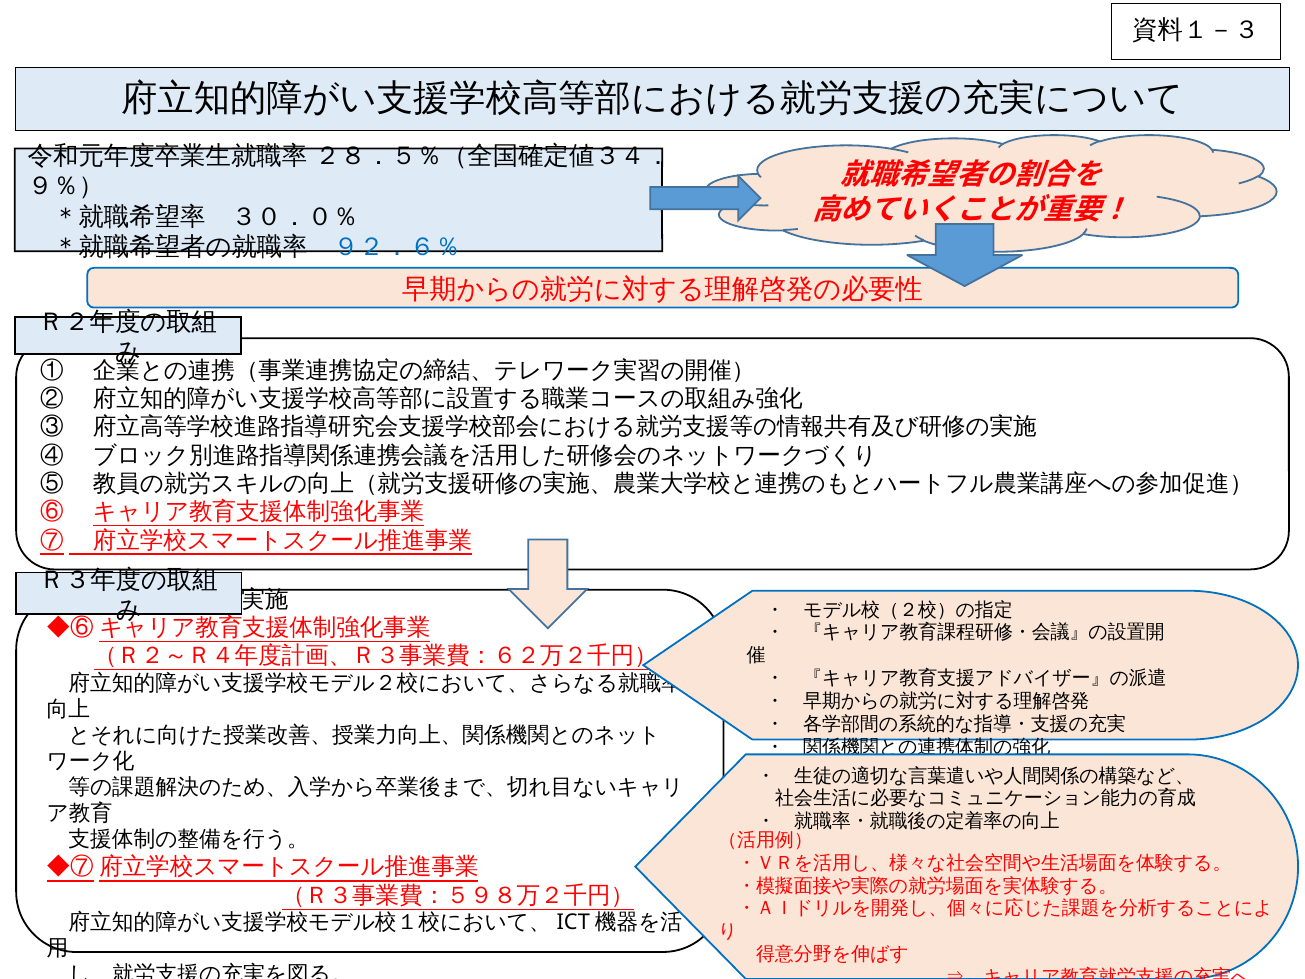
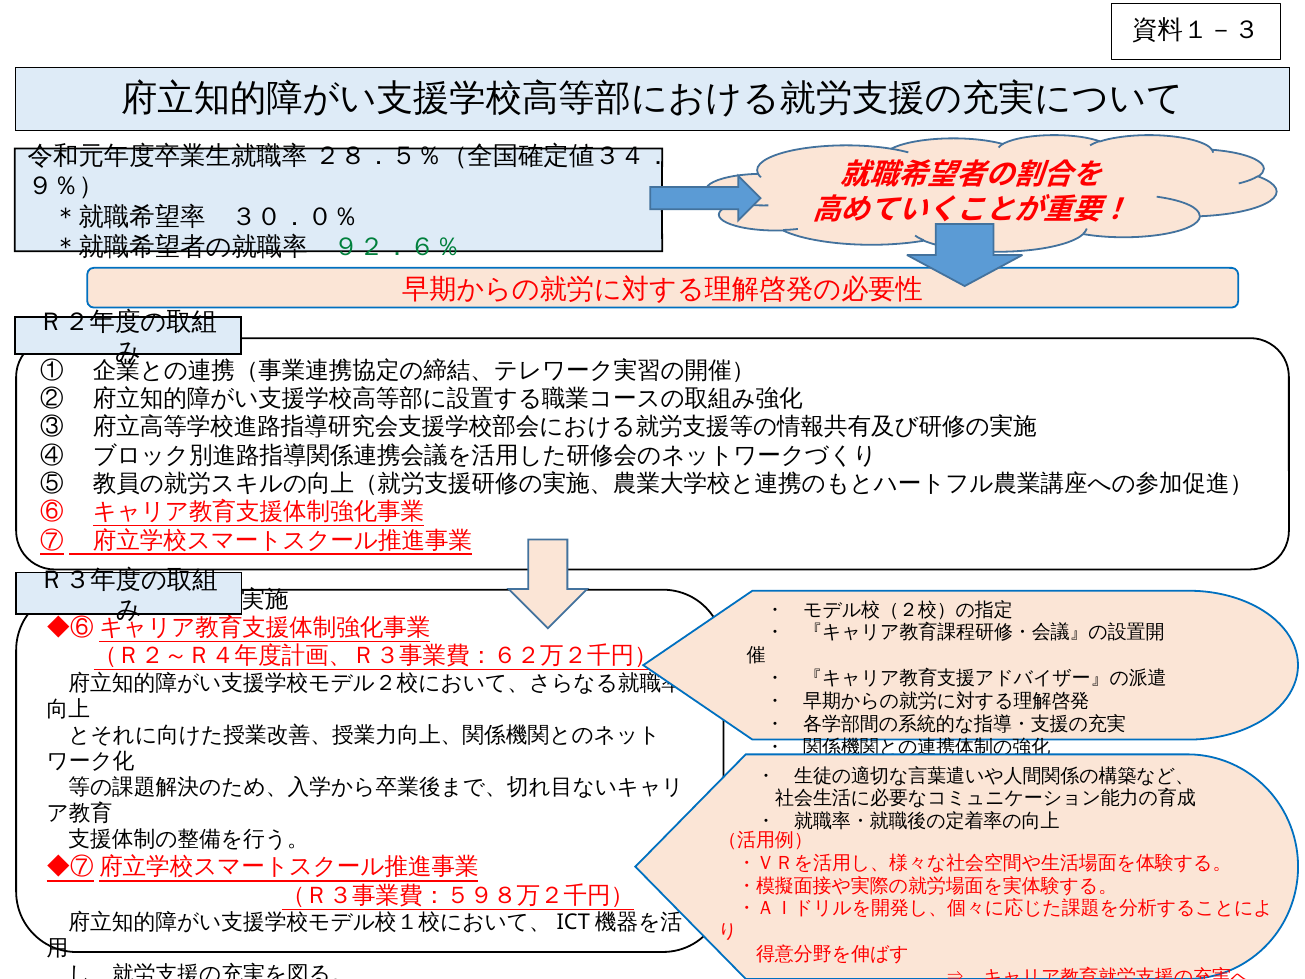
９２．６％ colour: blue -> green (397, 247)
